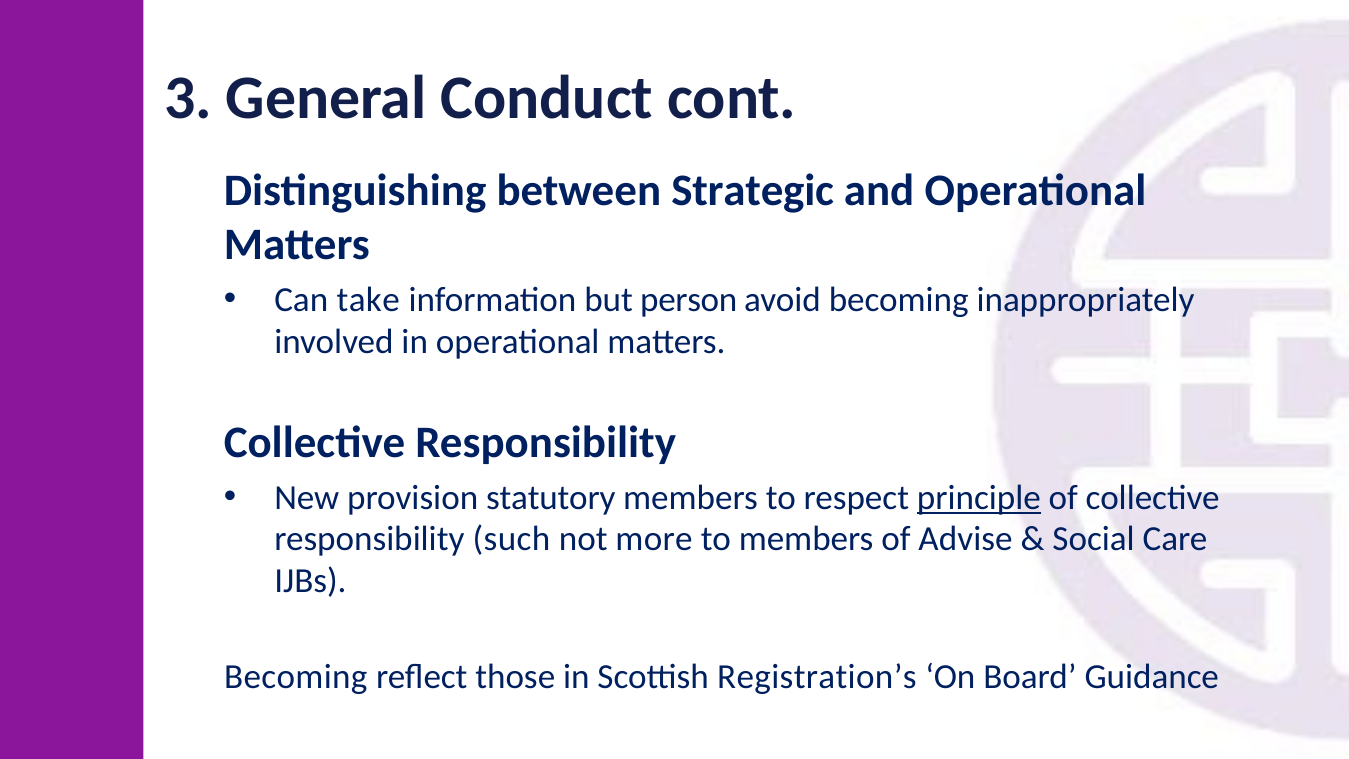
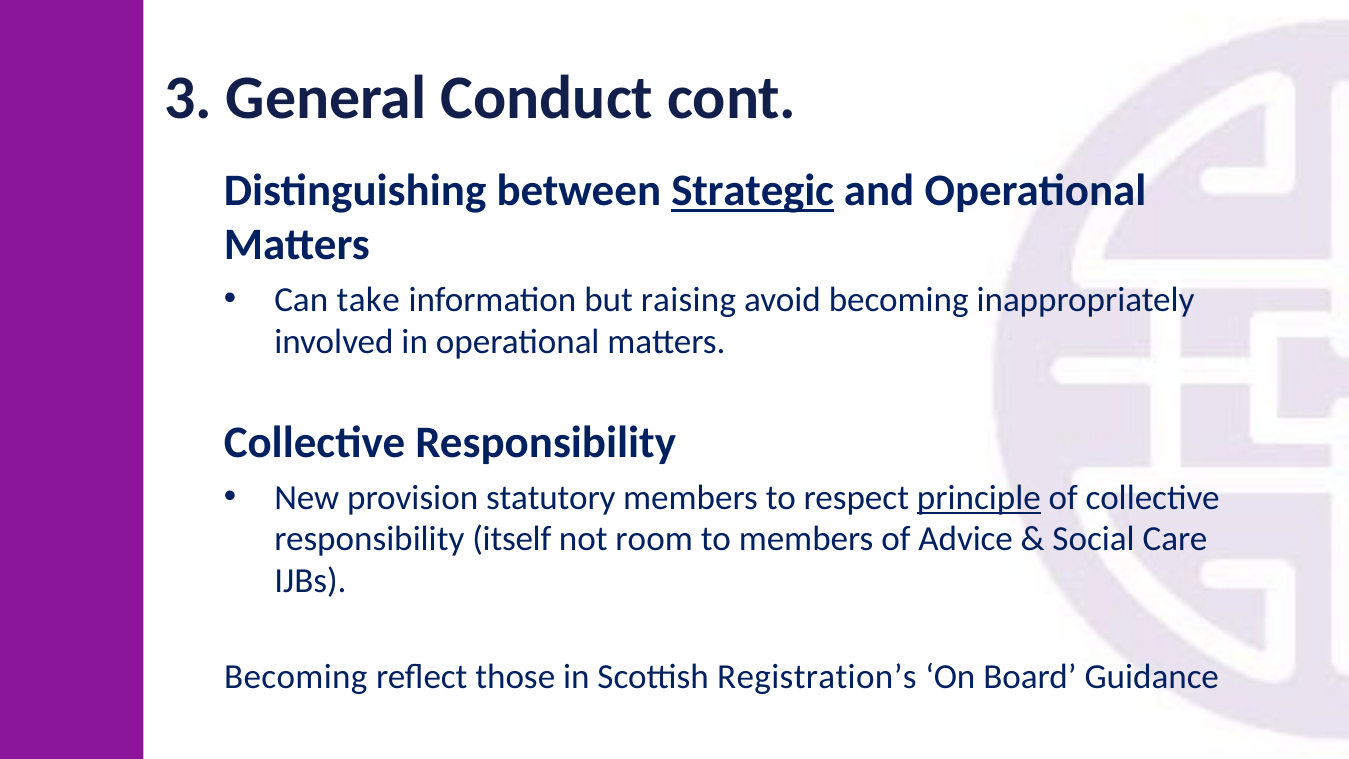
Strategic underline: none -> present (753, 191)
person: person -> raising (688, 300)
such: such -> itself (512, 539)
more: more -> room (654, 539)
Advise: Advise -> Advice (966, 539)
